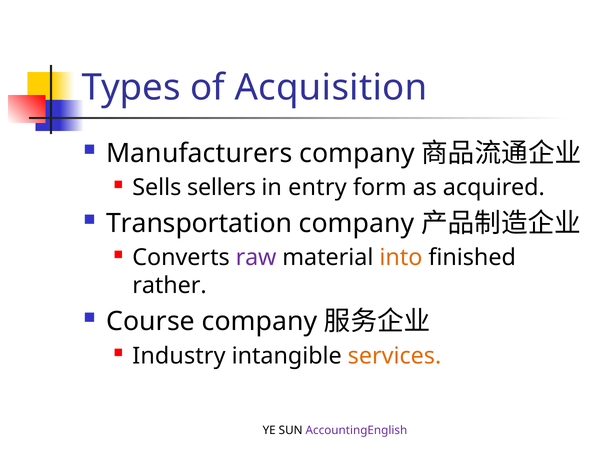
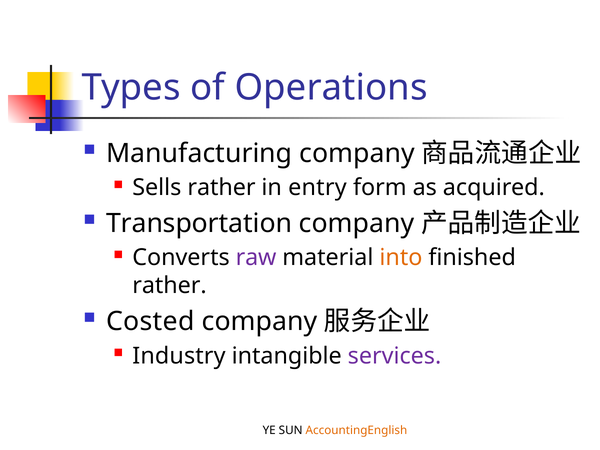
Acquisition: Acquisition -> Operations (331, 88)
Manufacturers: Manufacturers -> Manufacturing (199, 153)
Sells sellers: sellers -> rather (221, 188)
Course: Course -> Costed (150, 321)
services colour: orange -> purple (395, 356)
AccountingEnglish colour: purple -> orange (356, 430)
